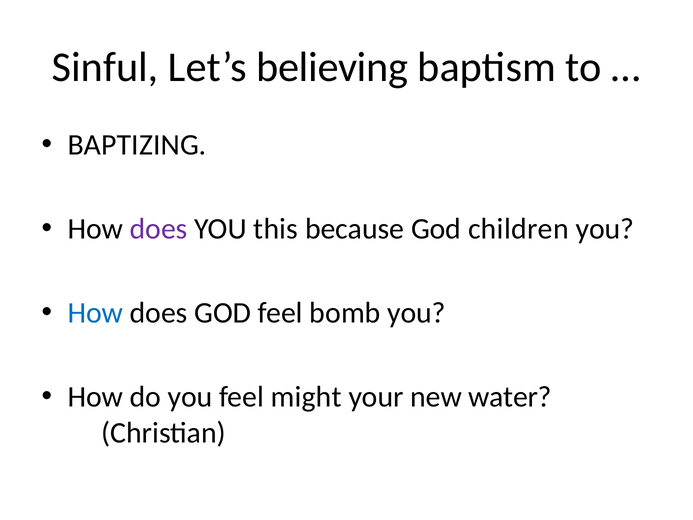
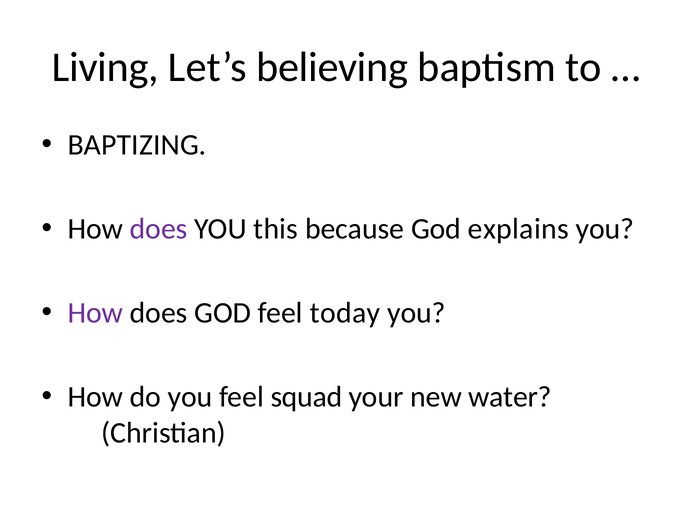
Sinful: Sinful -> Living (105, 67)
children: children -> explains (518, 229)
How colour: blue -> purple (95, 313)
bomb: bomb -> today (345, 313)
might: might -> squad (306, 397)
